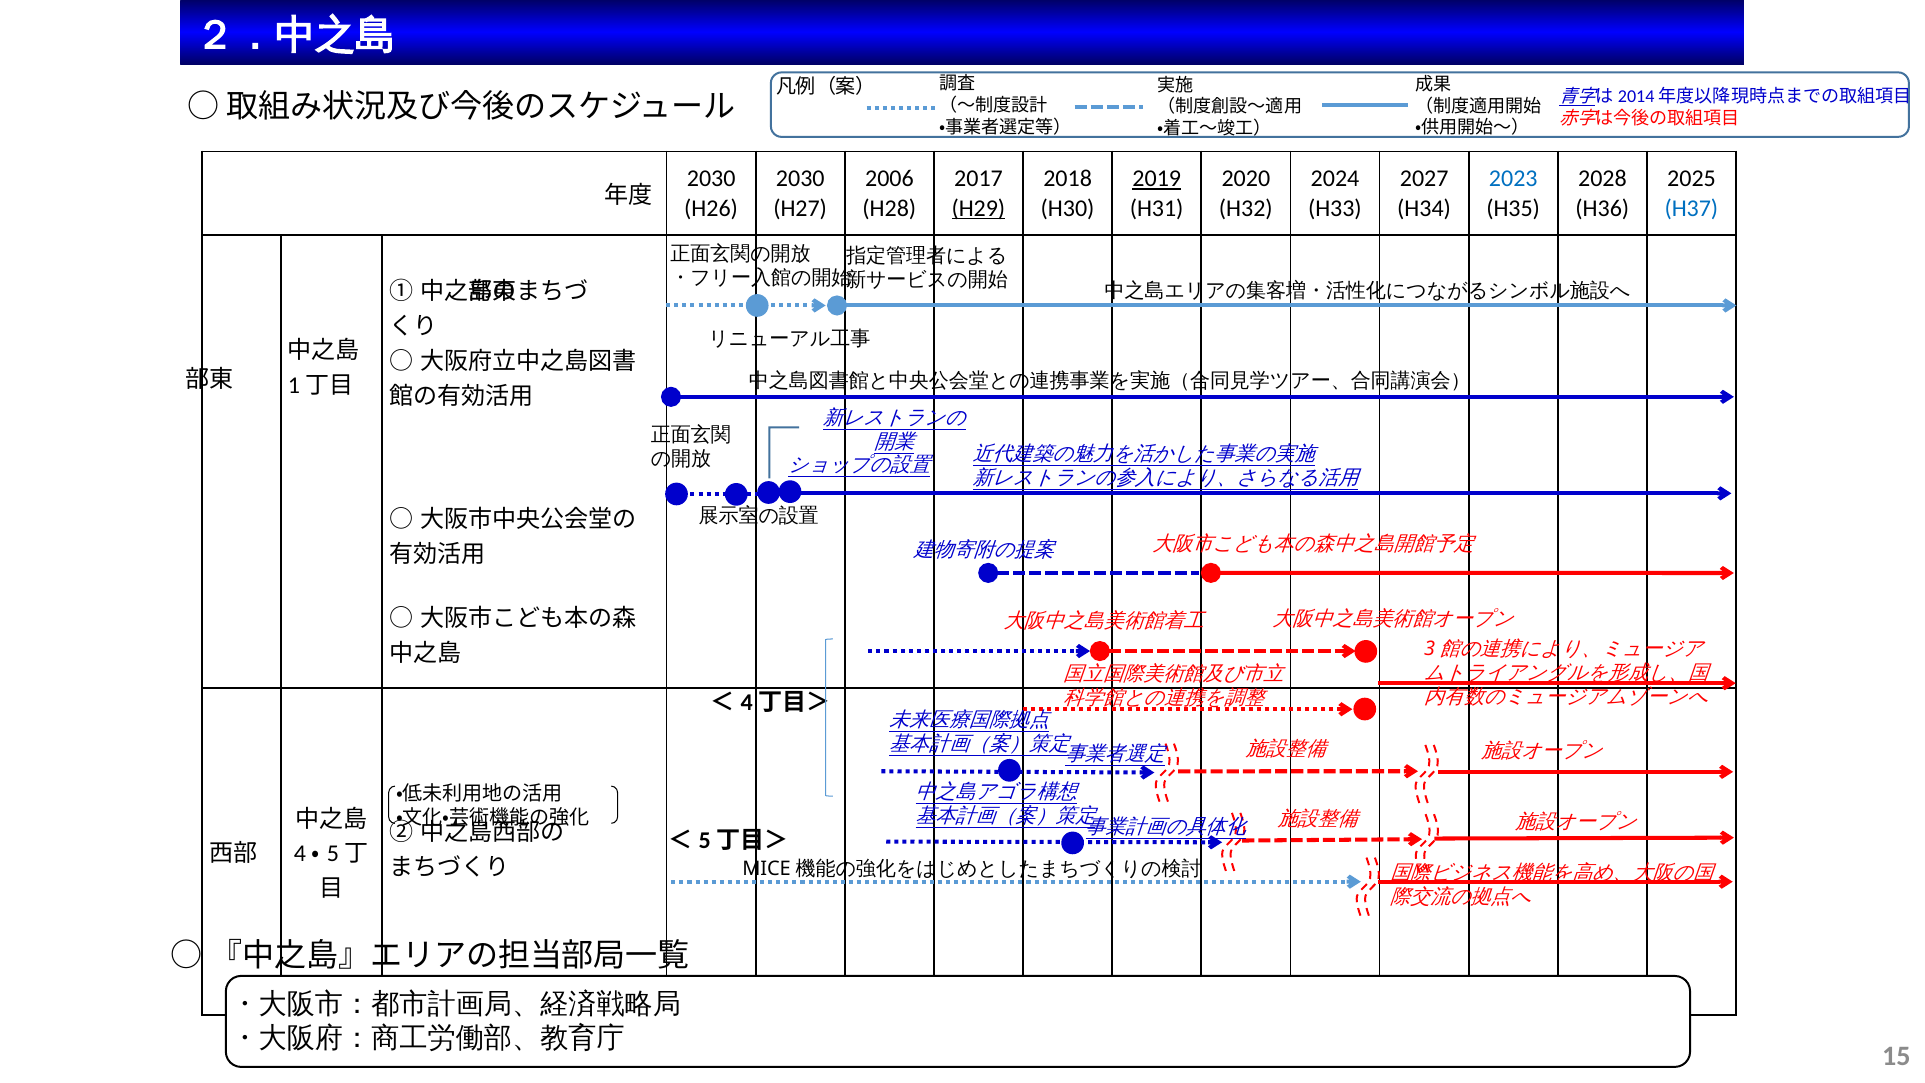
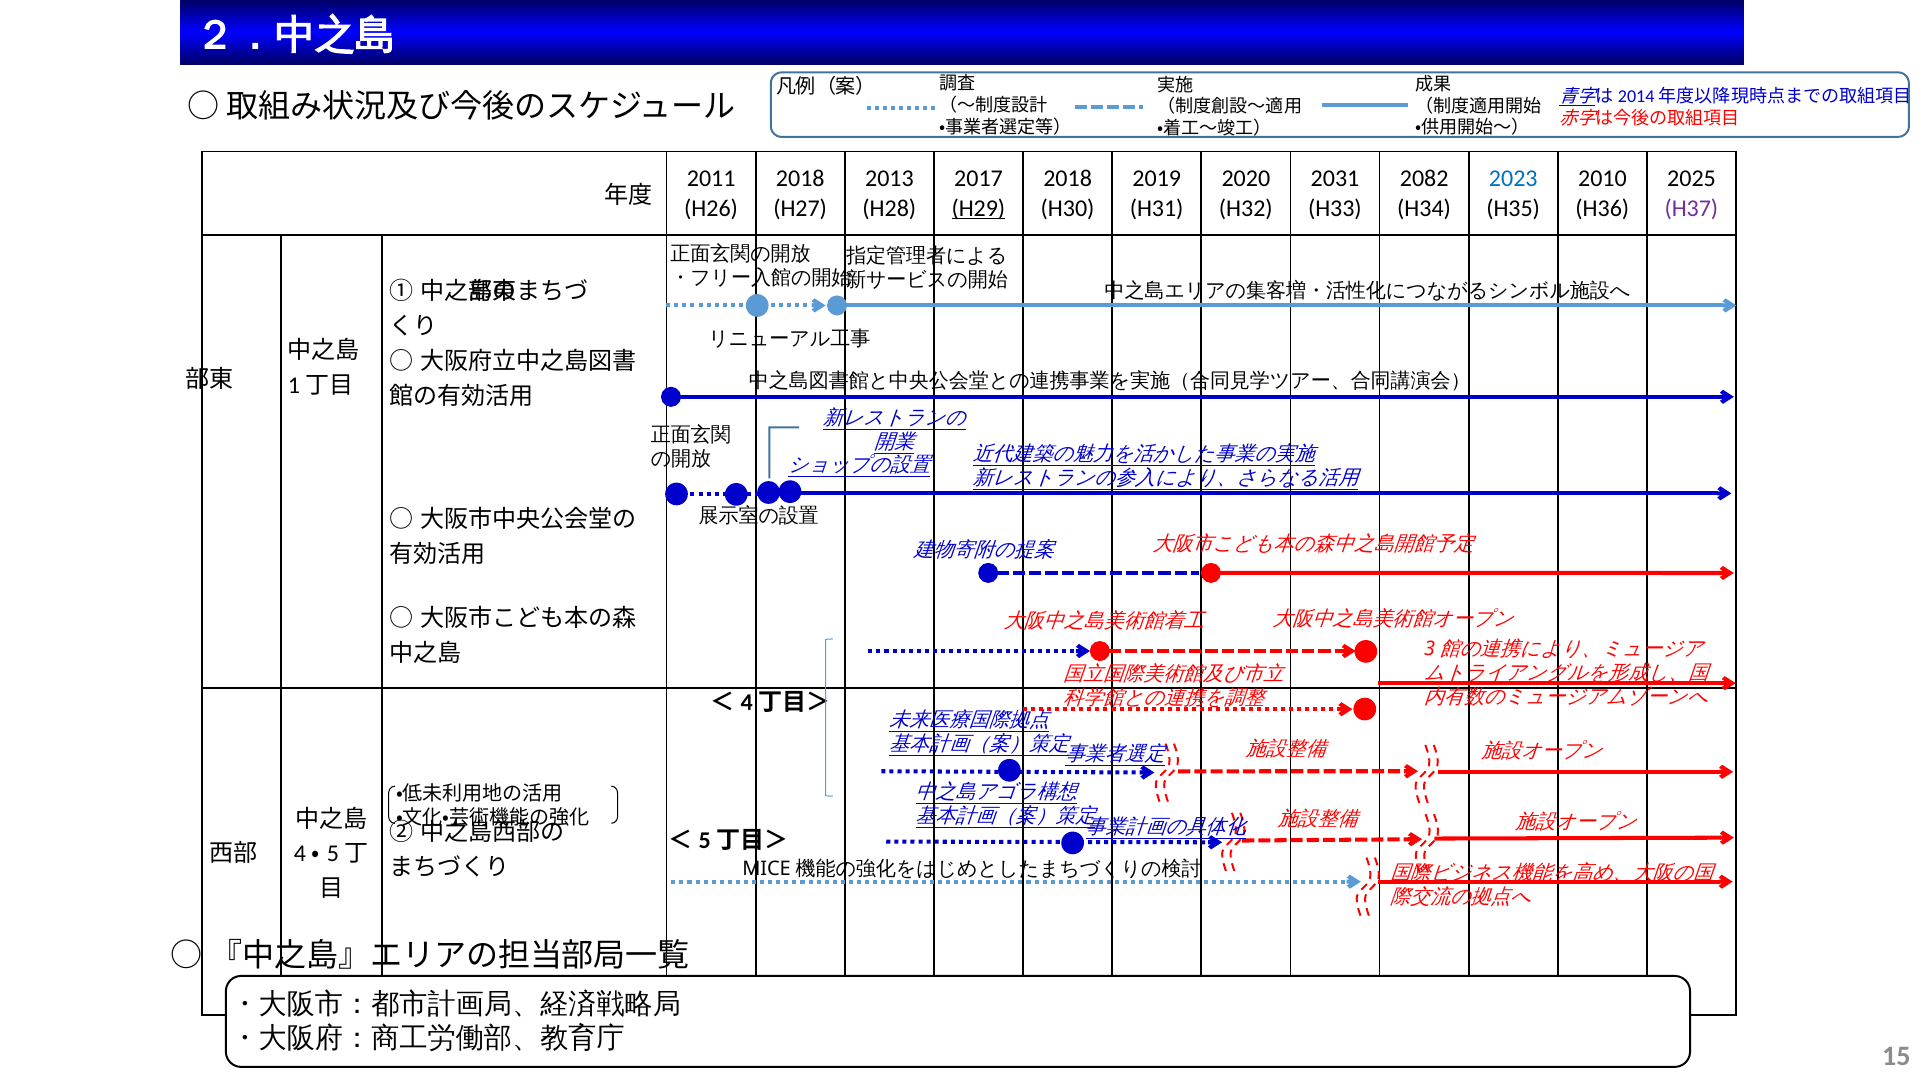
2030: 2030 -> 2011 (711, 179)
2030: 2030 -> 2018 (800, 179)
2006: 2006 -> 2013 (889, 179)
2019 underline: present -> none (1157, 179)
2024: 2024 -> 2031 (1335, 179)
2027: 2027 -> 2082 (1424, 179)
2028: 2028 -> 2010 (1602, 179)
H37 colour: blue -> purple (1691, 208)
